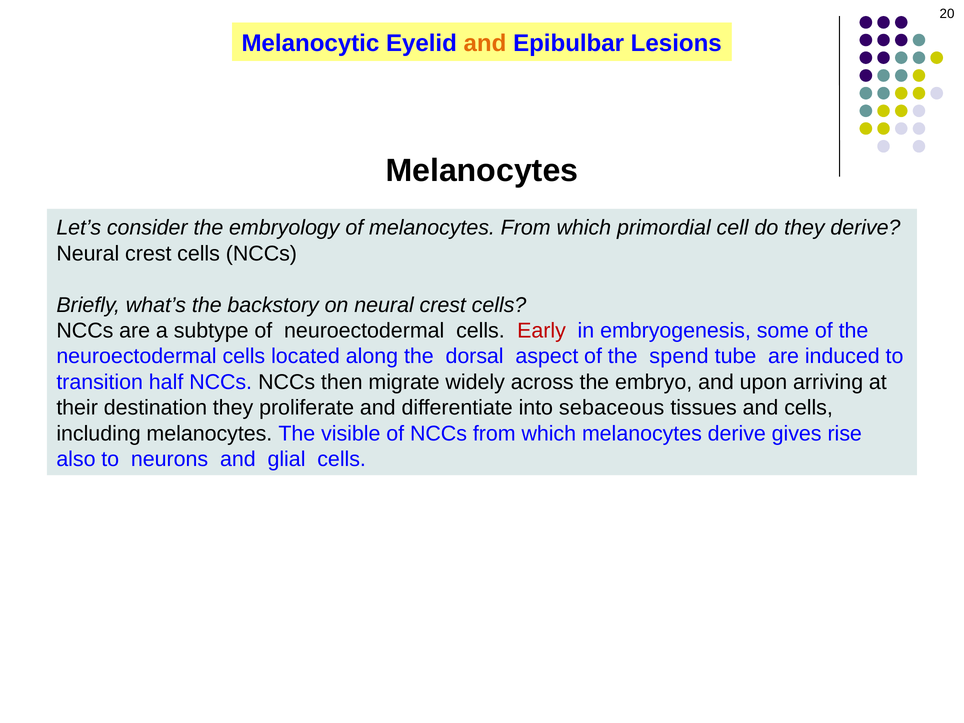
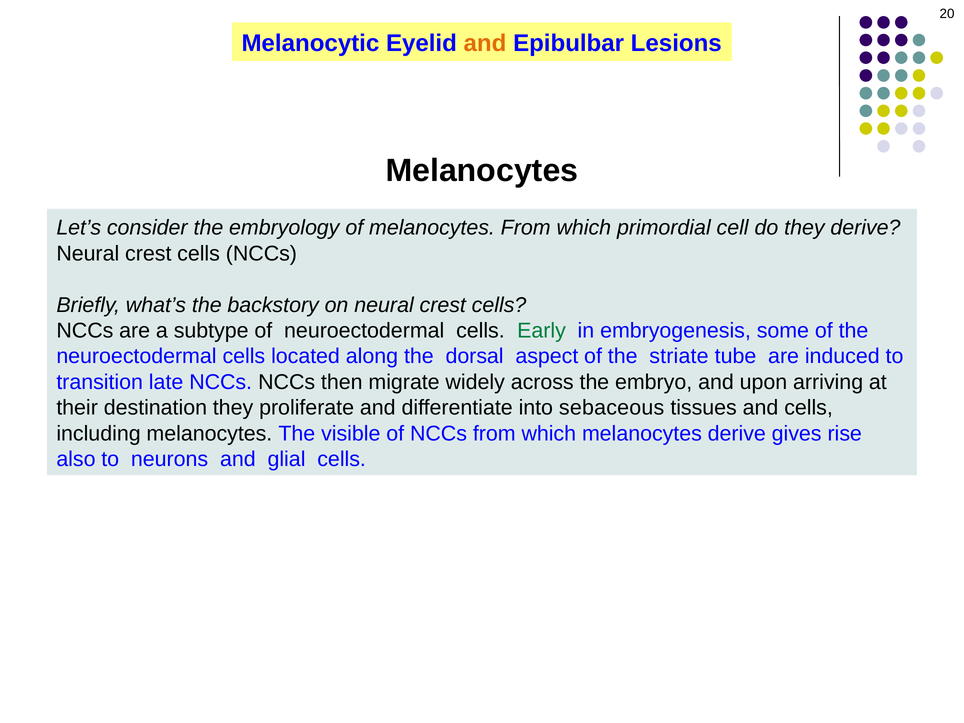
Early colour: red -> green (542, 331)
spend: spend -> striate (679, 356)
half: half -> late (166, 382)
